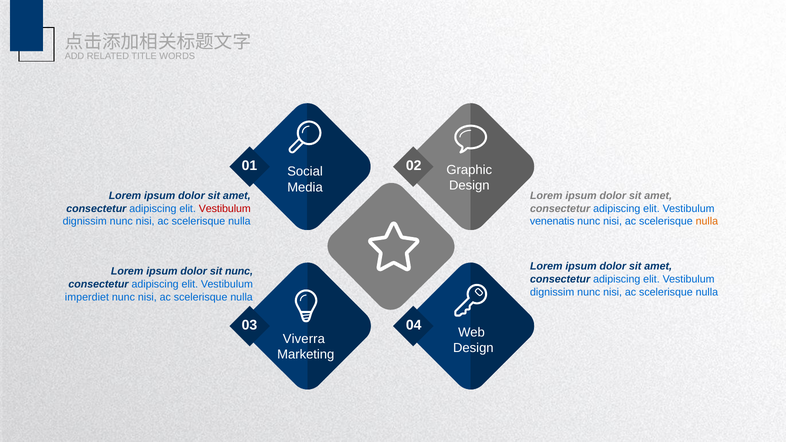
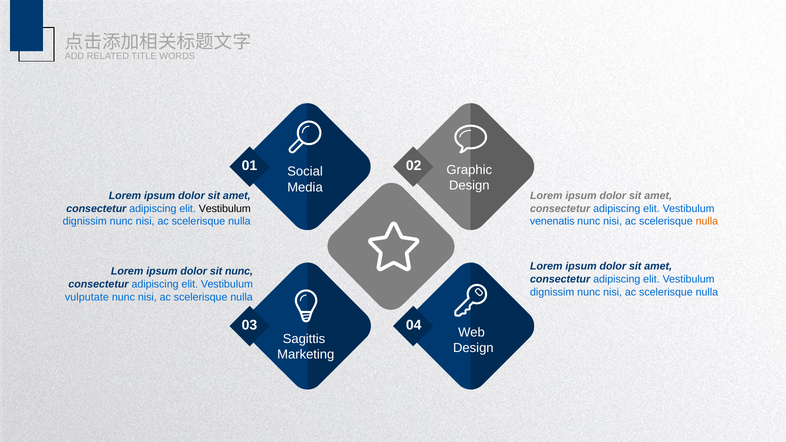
Vestibulum colour: red -> black (225, 209)
imperdiet: imperdiet -> vulputate (87, 297)
Viverra: Viverra -> Sagittis (304, 339)
